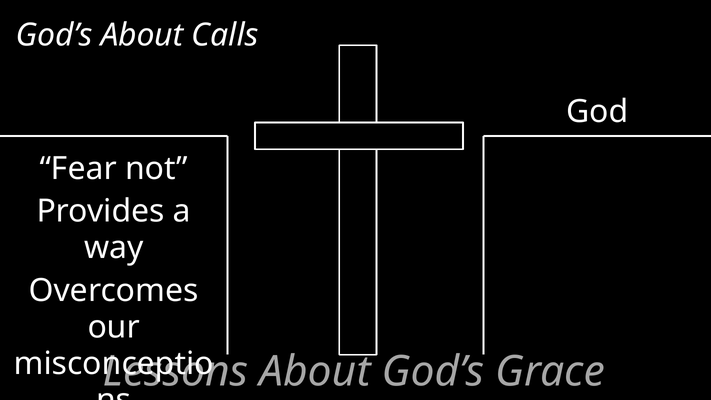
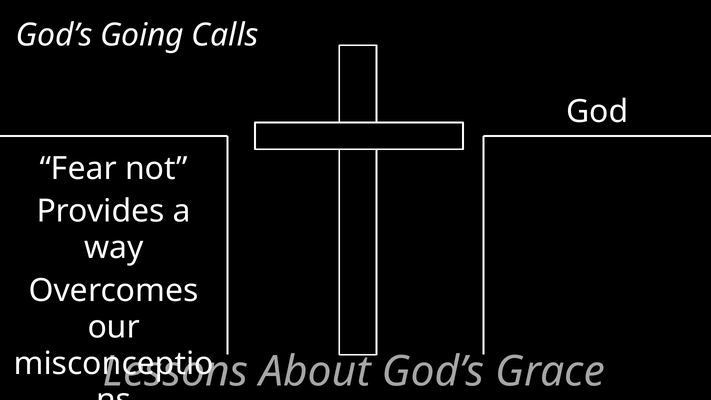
God’s About: About -> Going (142, 35)
